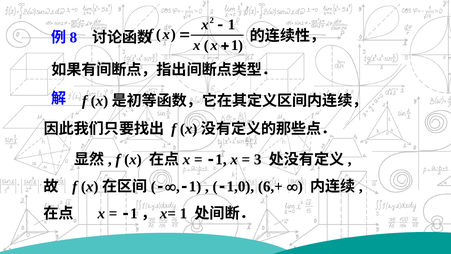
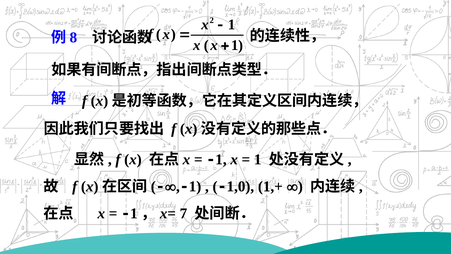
3: 3 -> 1 (258, 159)
6,+: 6,+ -> 1,+ (270, 186)
1: 1 -> 7 (183, 213)
